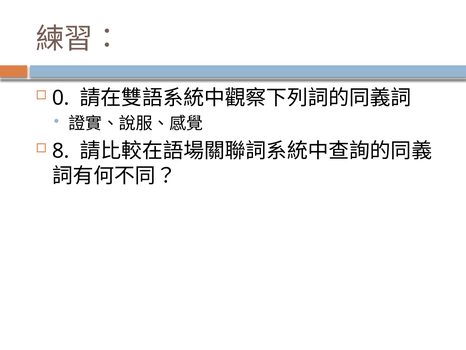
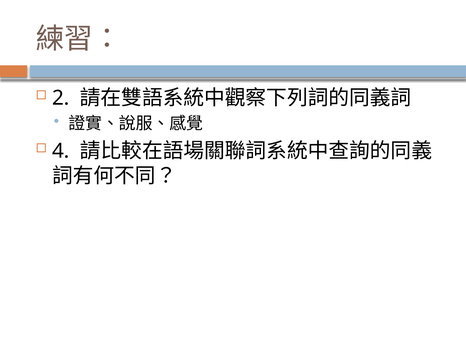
0: 0 -> 2 (61, 98)
8: 8 -> 4 (61, 151)
